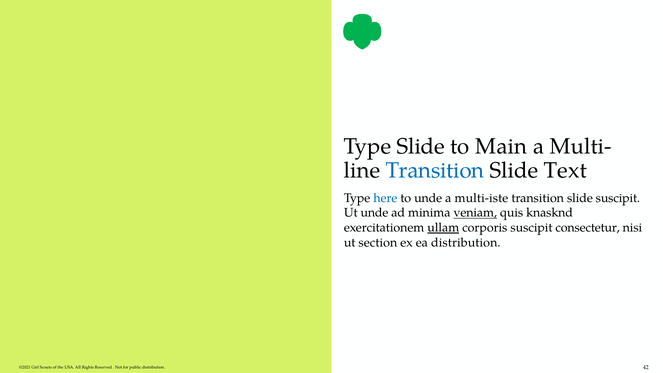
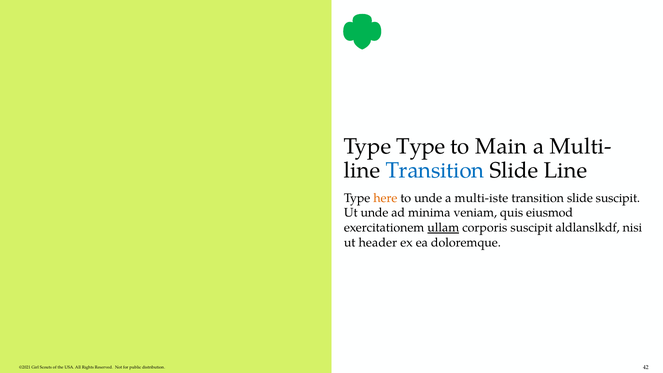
Type Slide: Slide -> Type (421, 146)
Slide Text: Text -> Line (565, 170)
here colour: blue -> orange (385, 198)
veniam underline: present -> none (475, 213)
knasknd: knasknd -> eiusmod (550, 213)
consectetur: consectetur -> aldlanslkdf (588, 228)
section: section -> header (378, 243)
ea distribution: distribution -> doloremque (466, 243)
